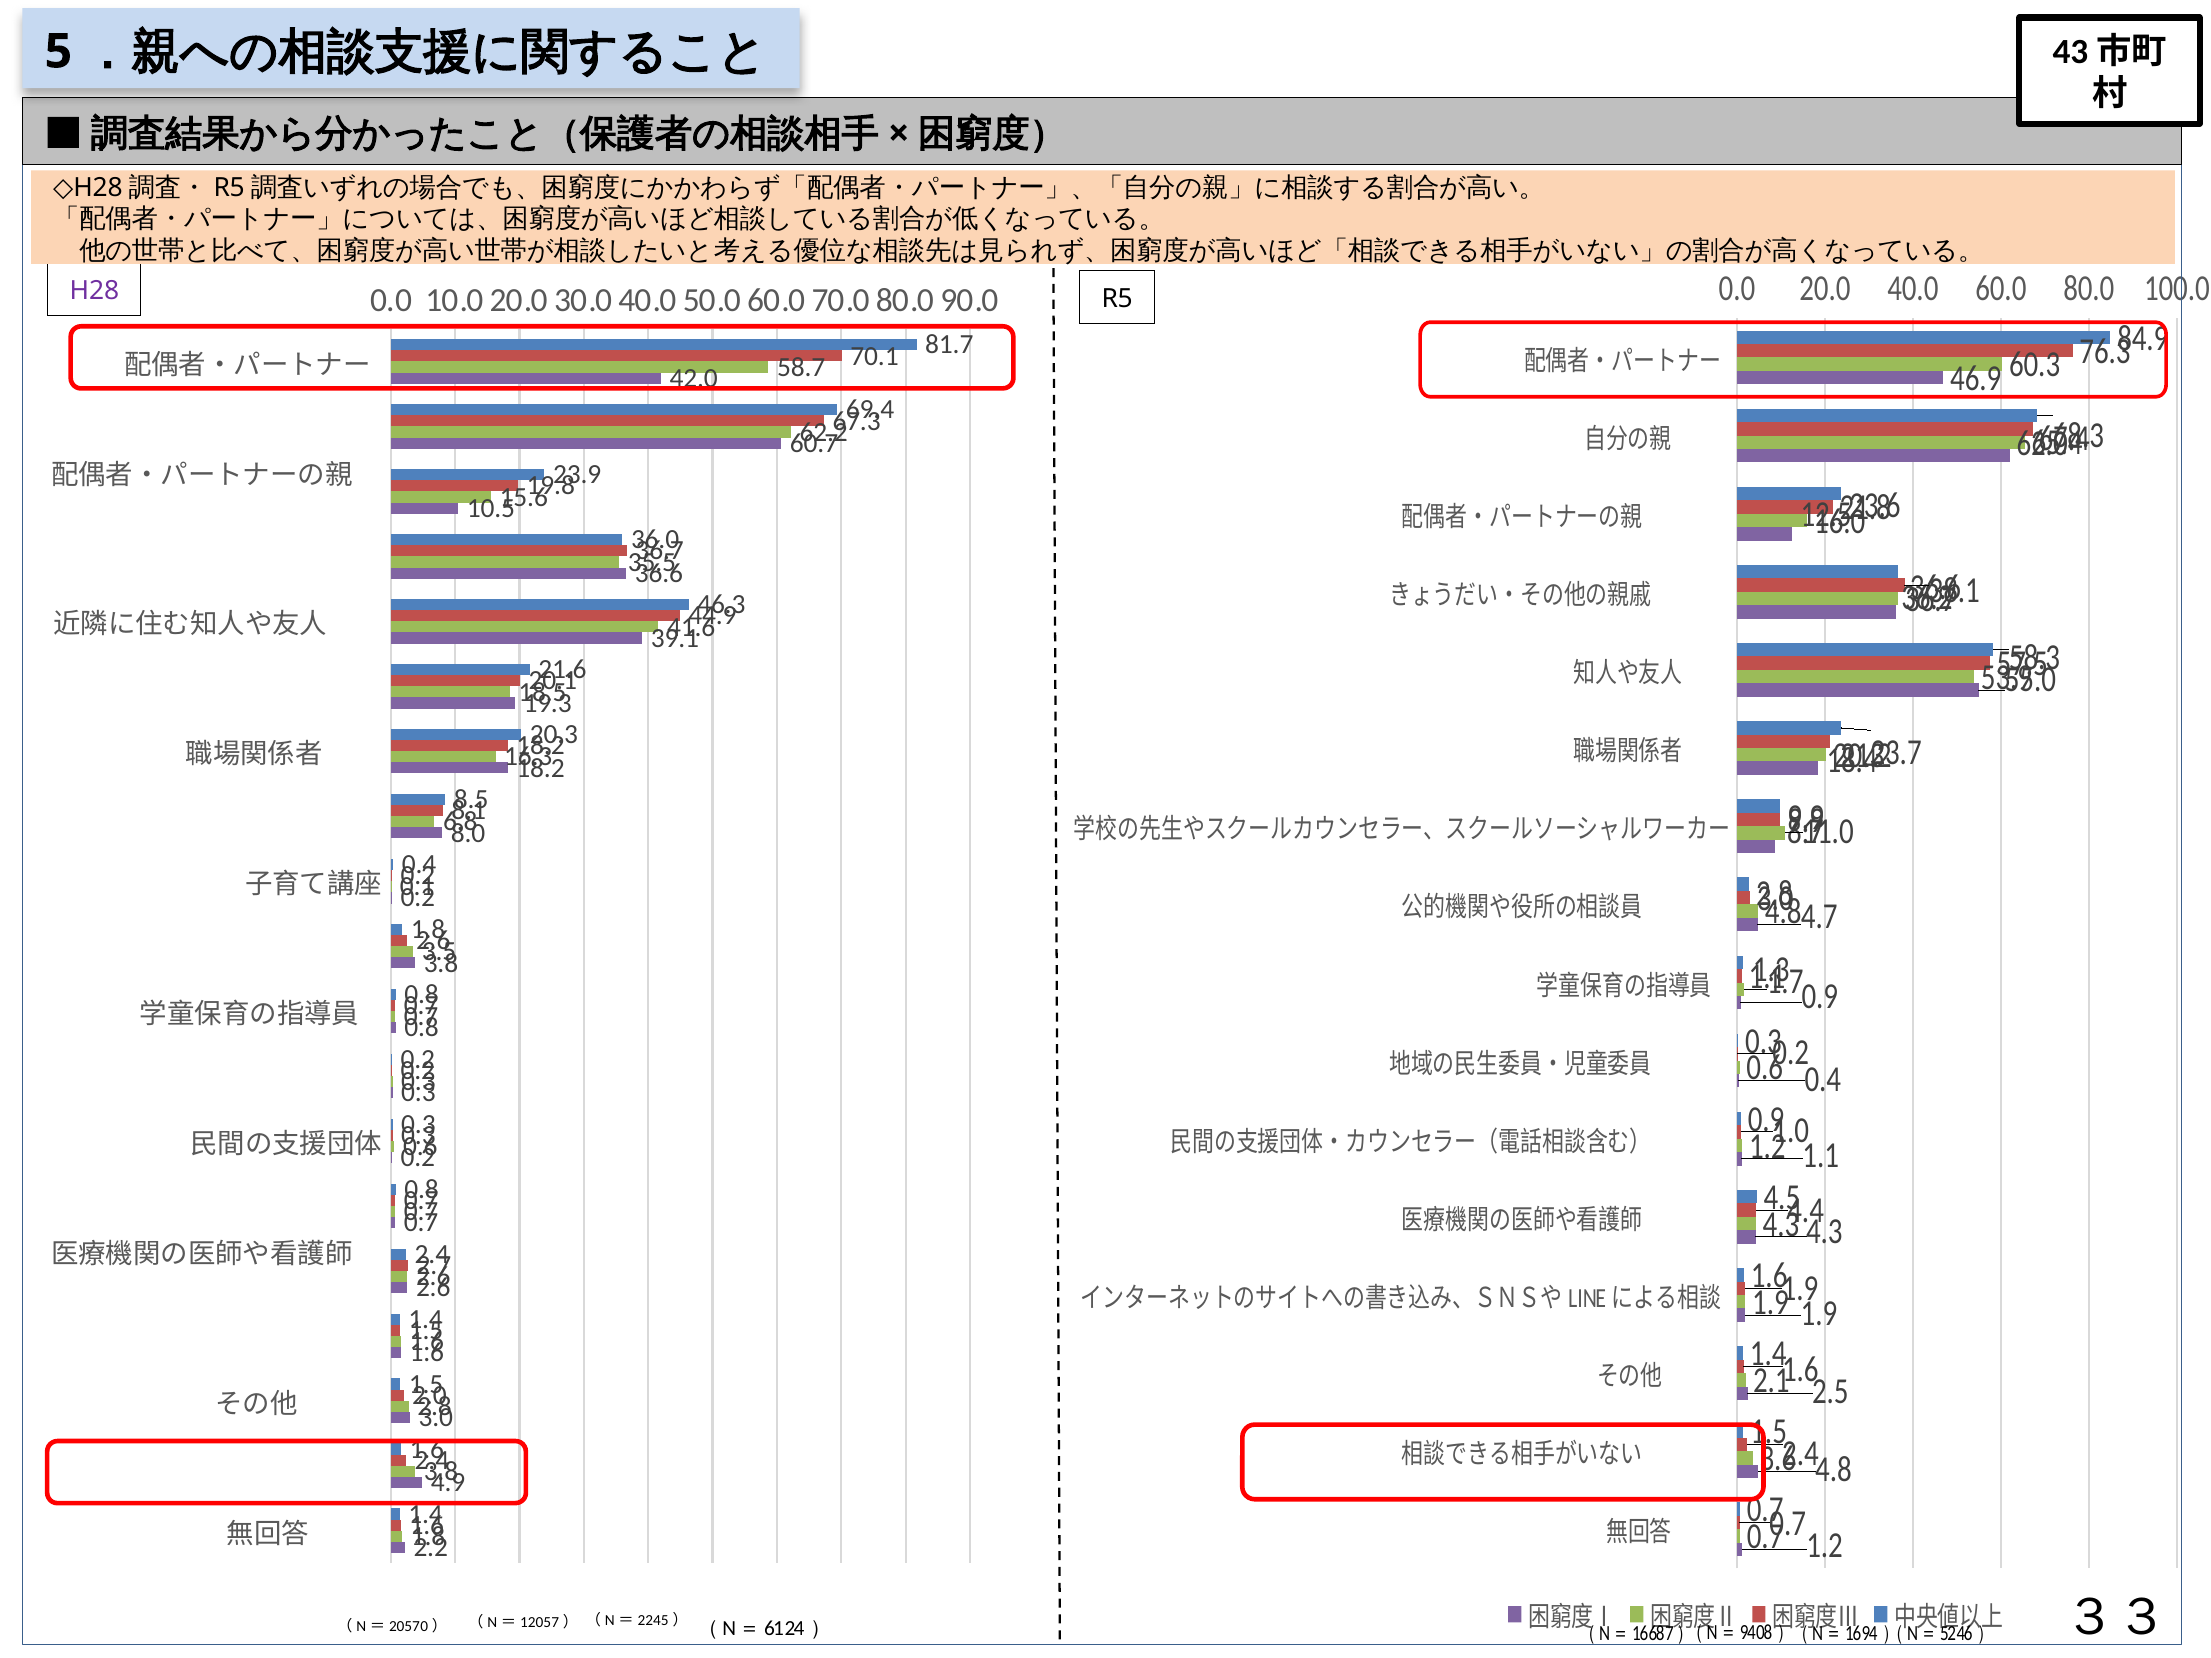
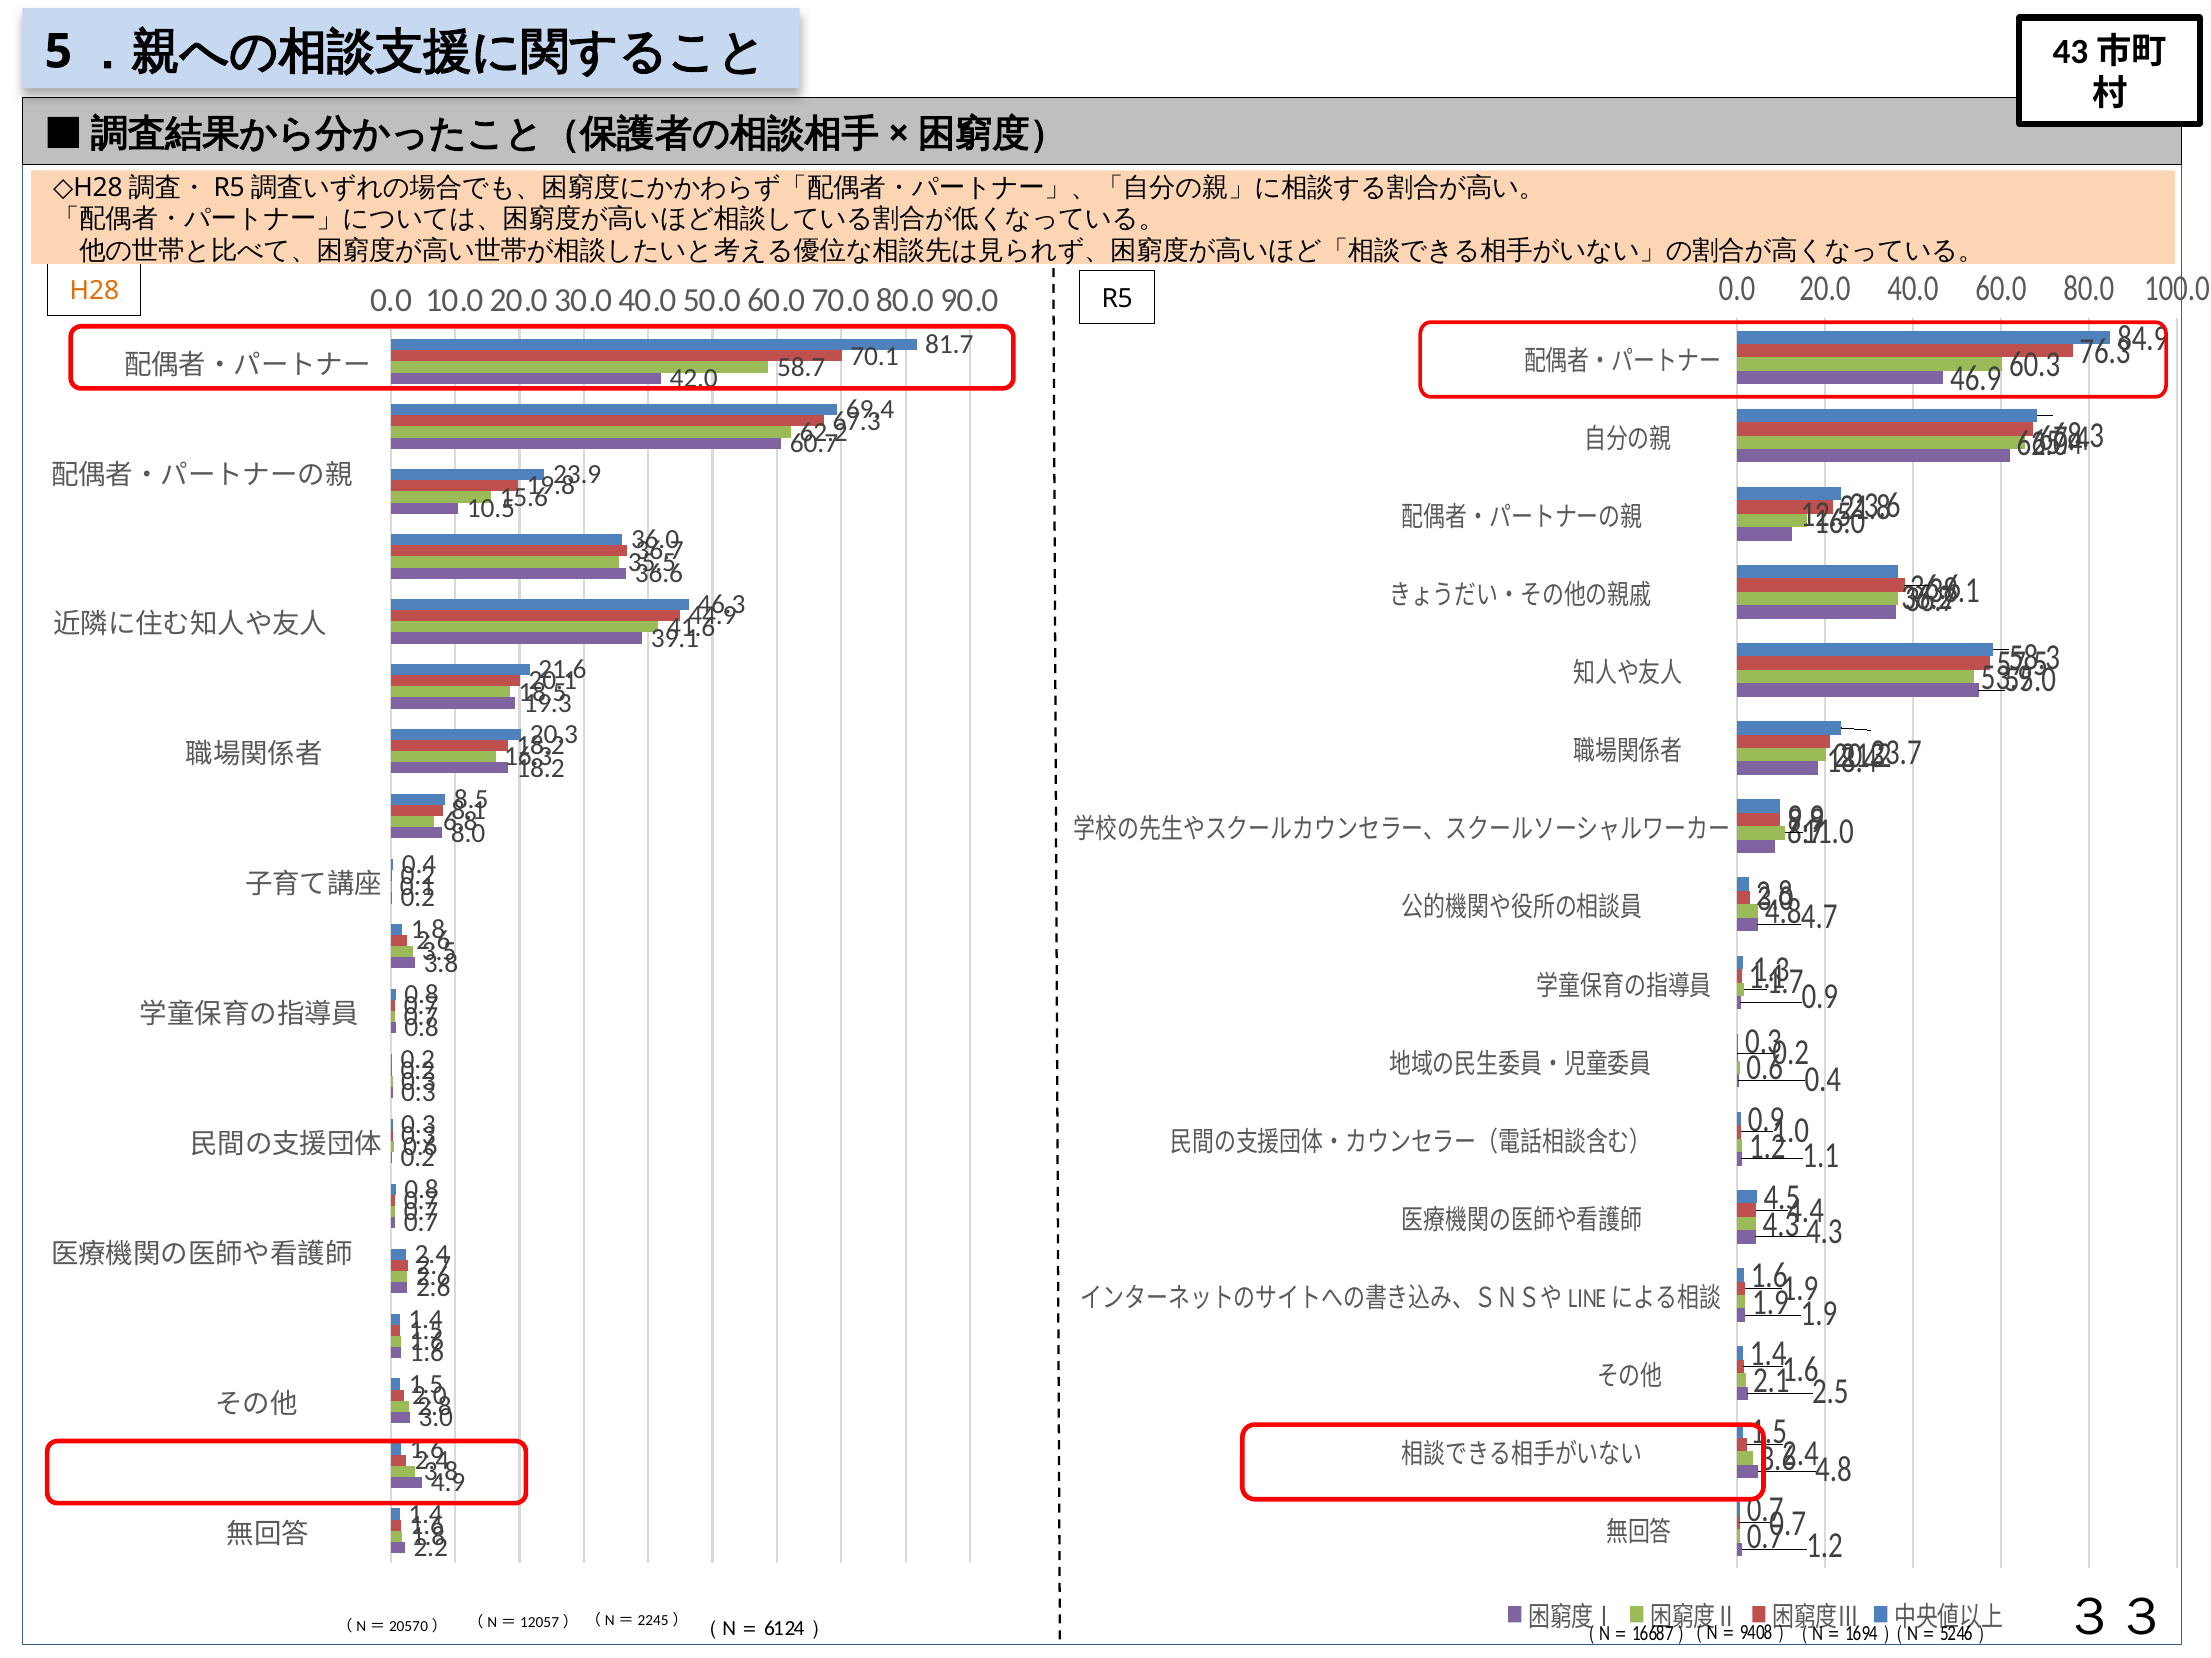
H28 colour: purple -> orange (94, 291)
